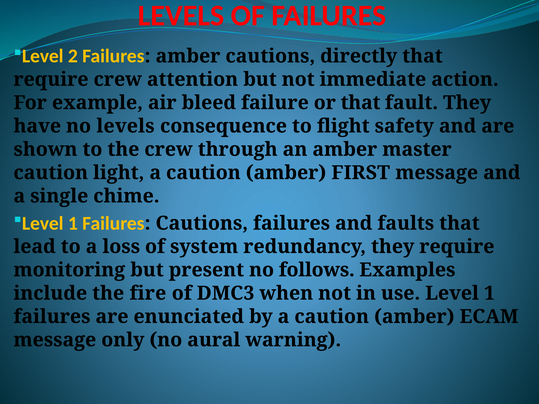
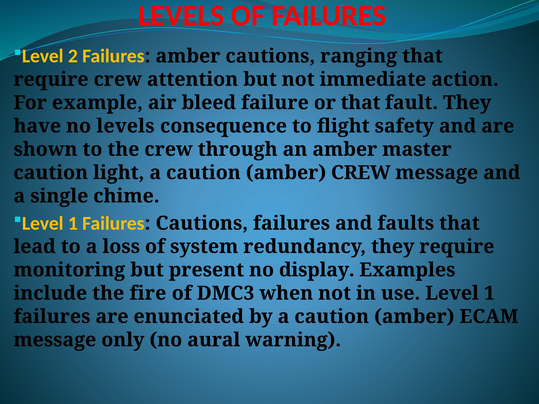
directly: directly -> ranging (359, 56)
amber FIRST: FIRST -> CREW (361, 173)
follows: follows -> display (317, 270)
